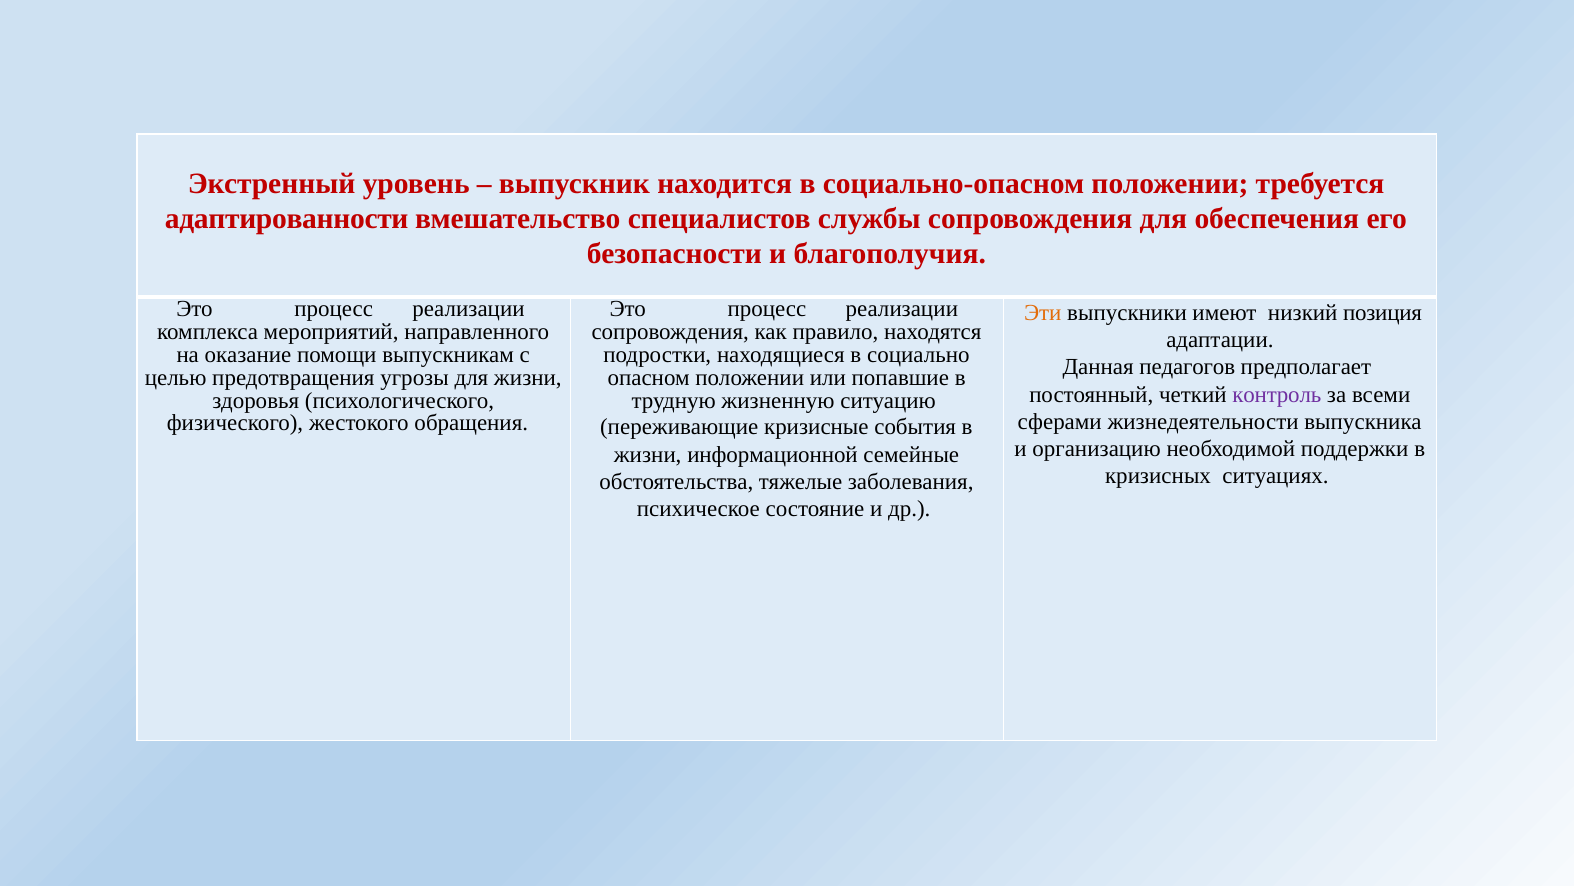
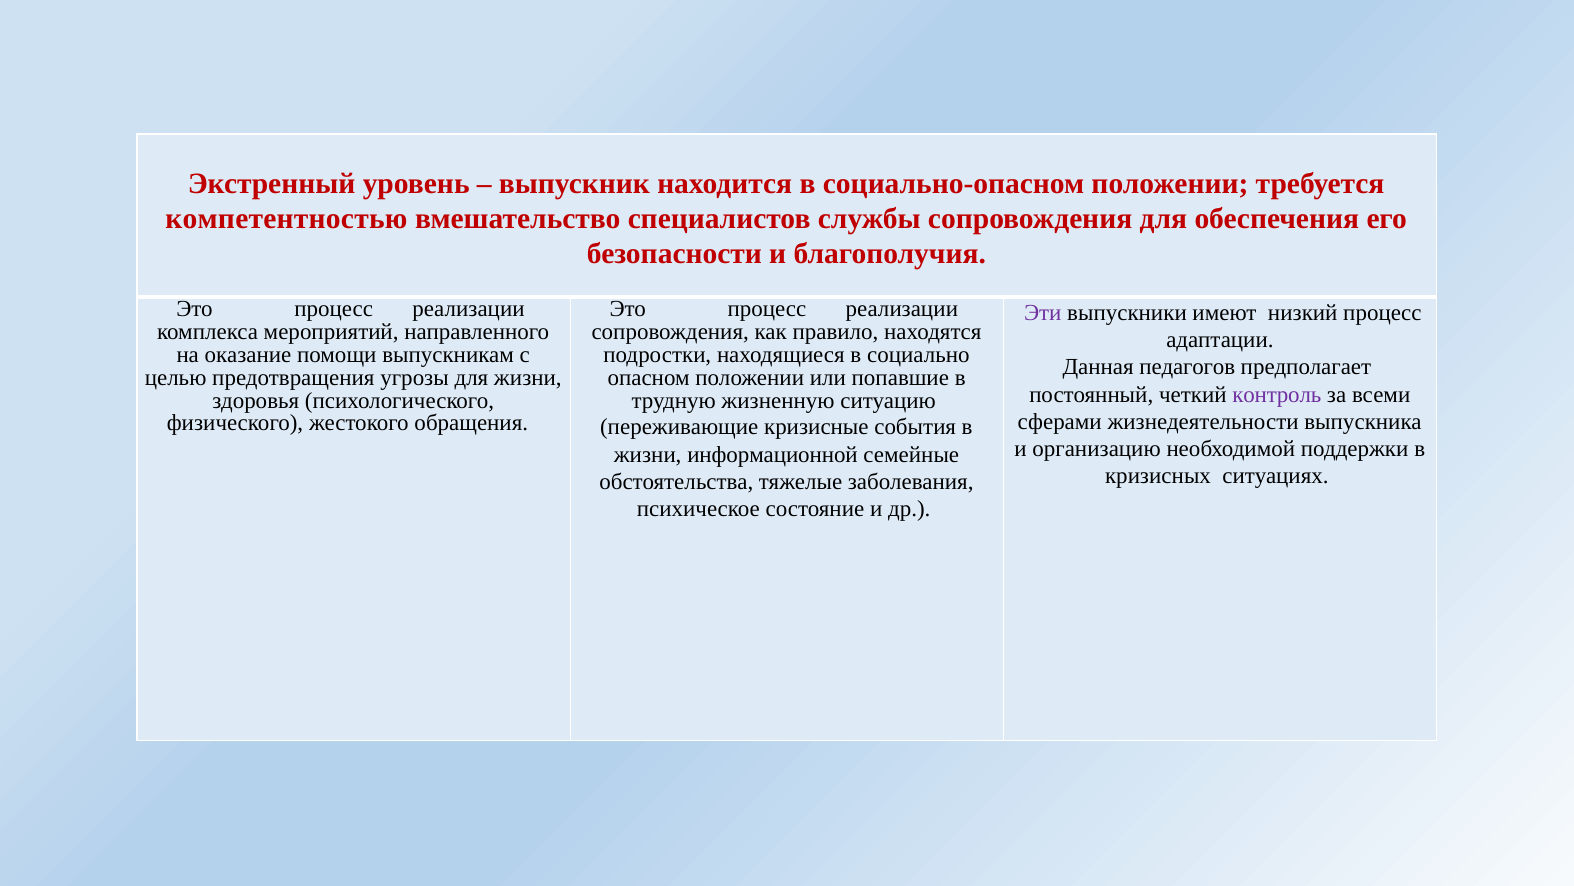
адаптированности: адаптированности -> компетентностью (286, 218)
Эти colour: orange -> purple (1043, 313)
низкий позиция: позиция -> процесс (1382, 313)
